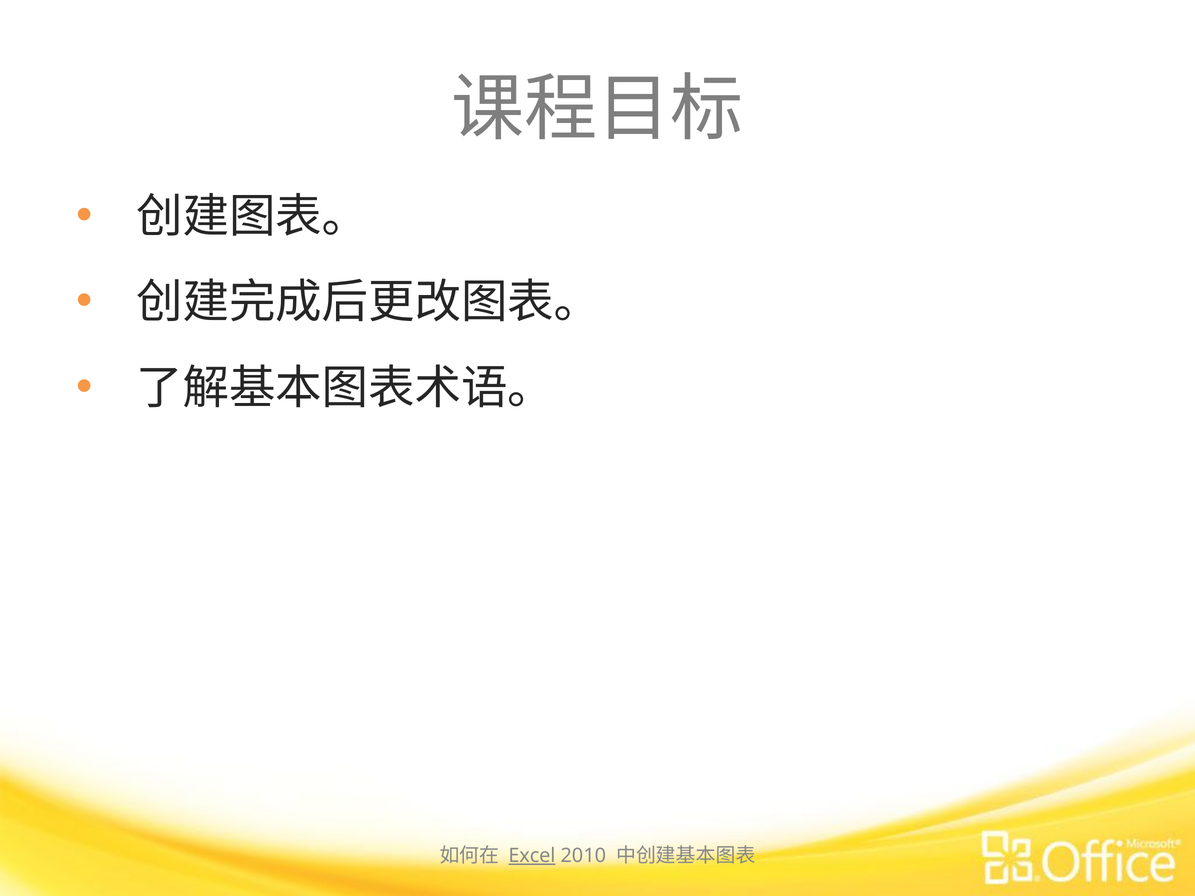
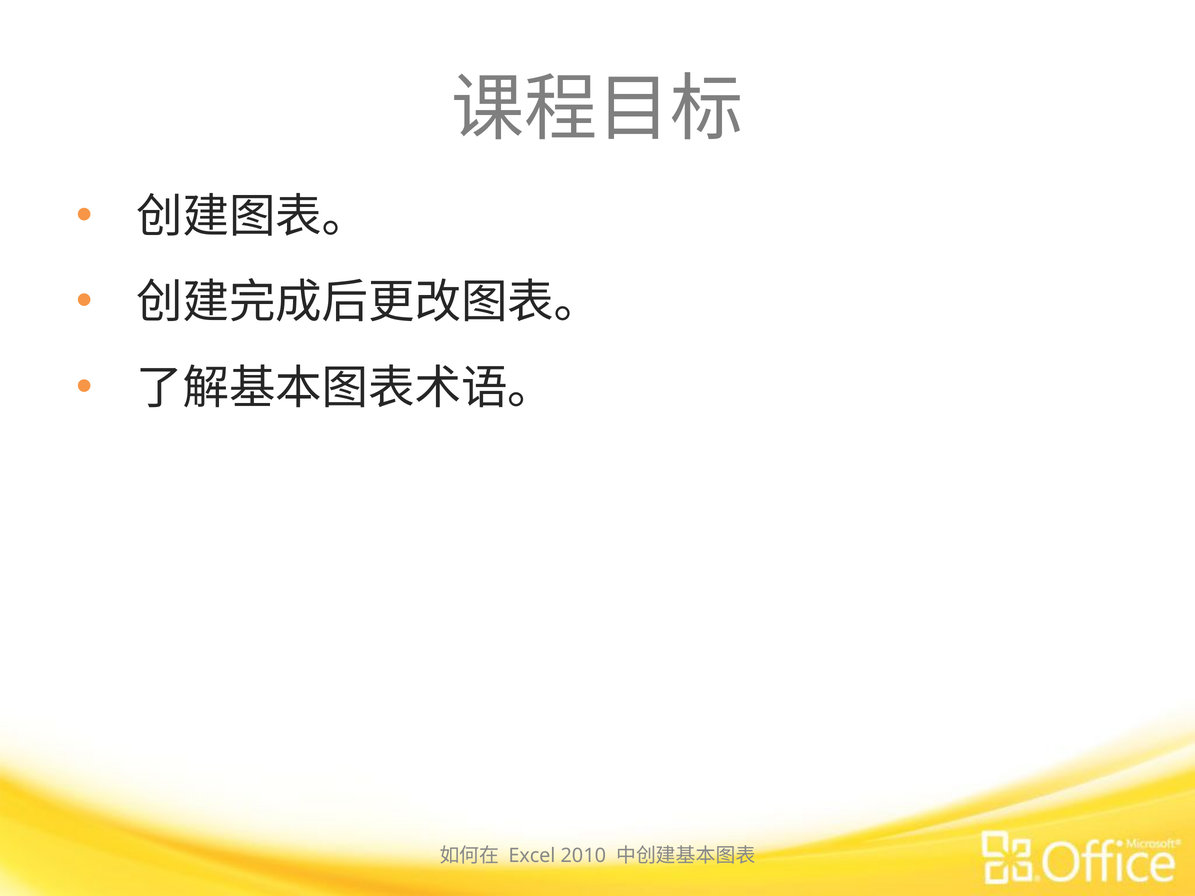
Excel underline: present -> none (532, 856)
